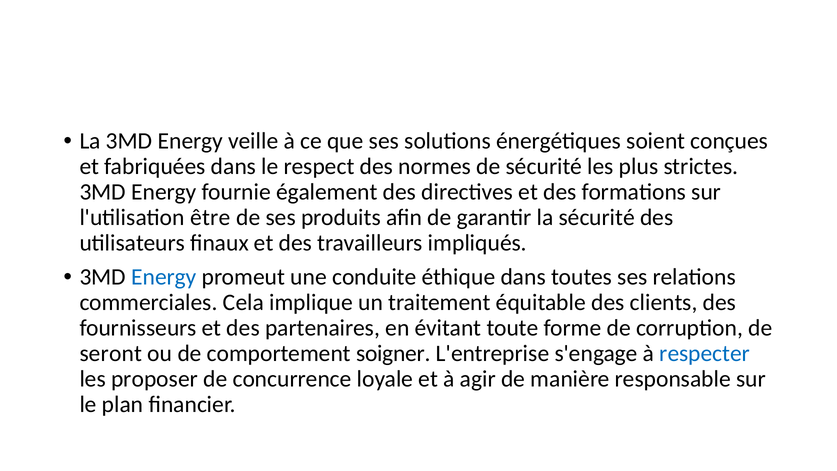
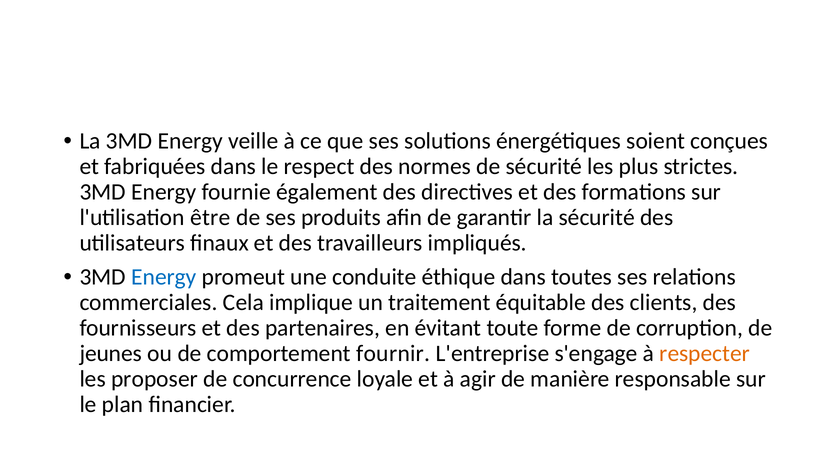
seront: seront -> jeunes (111, 353)
soigner: soigner -> fournir (393, 353)
respecter colour: blue -> orange (705, 353)
